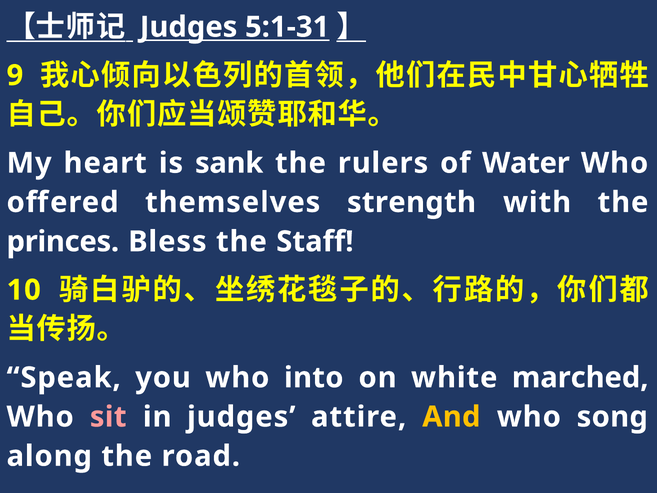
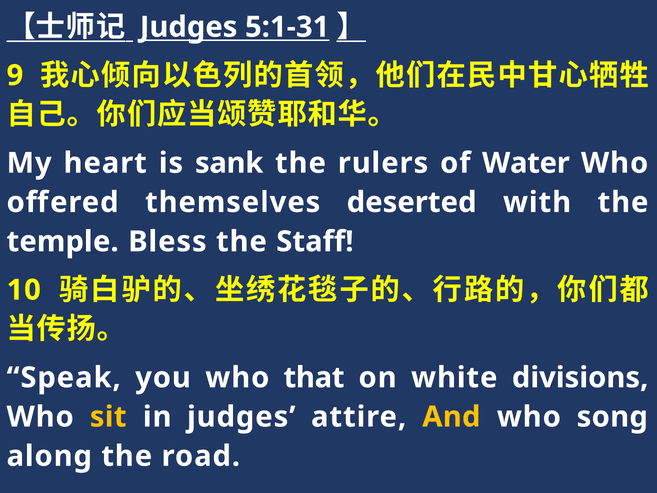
strength: strength -> deserted (412, 202)
princes: princes -> temple (63, 241)
into: into -> that (314, 377)
marched: marched -> divisions (580, 377)
sit colour: pink -> yellow (108, 417)
